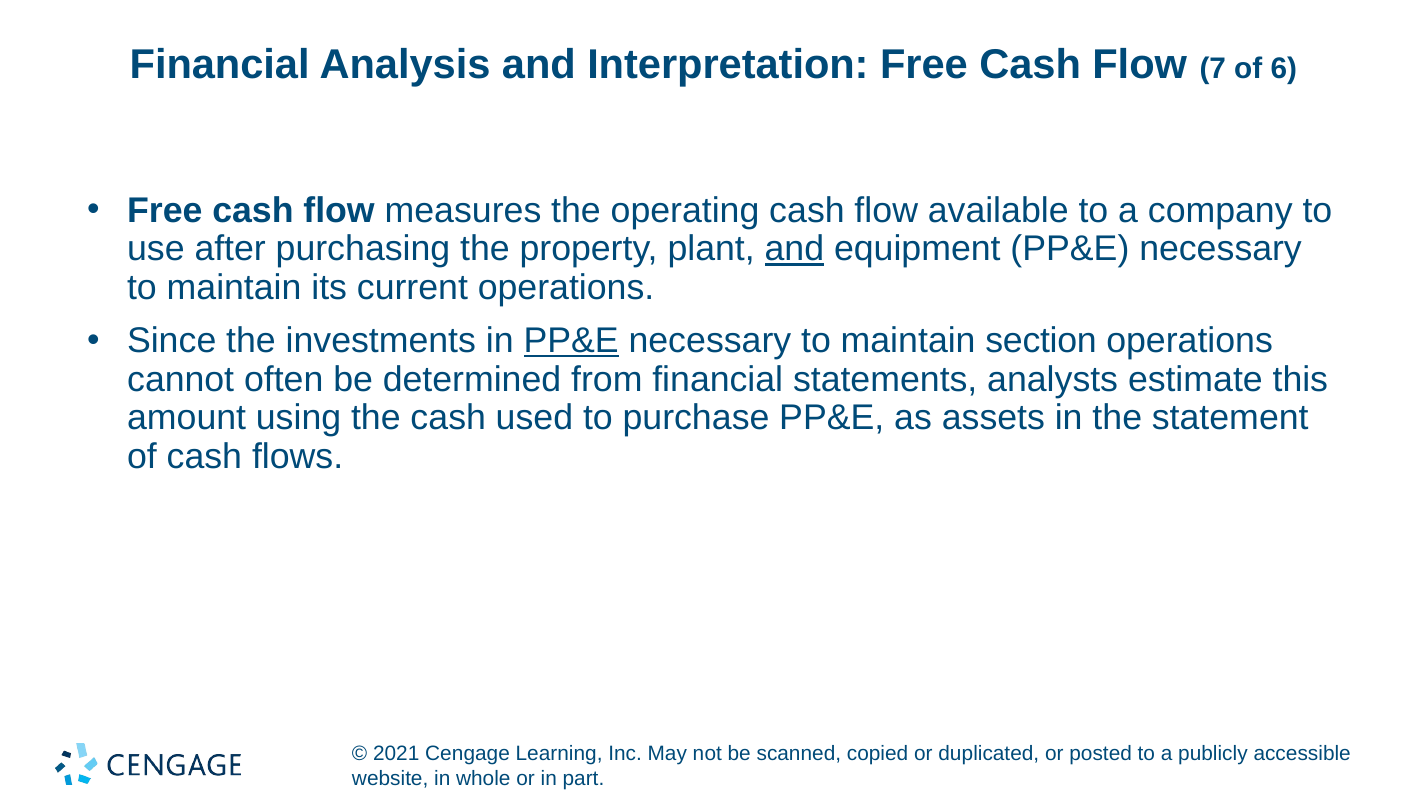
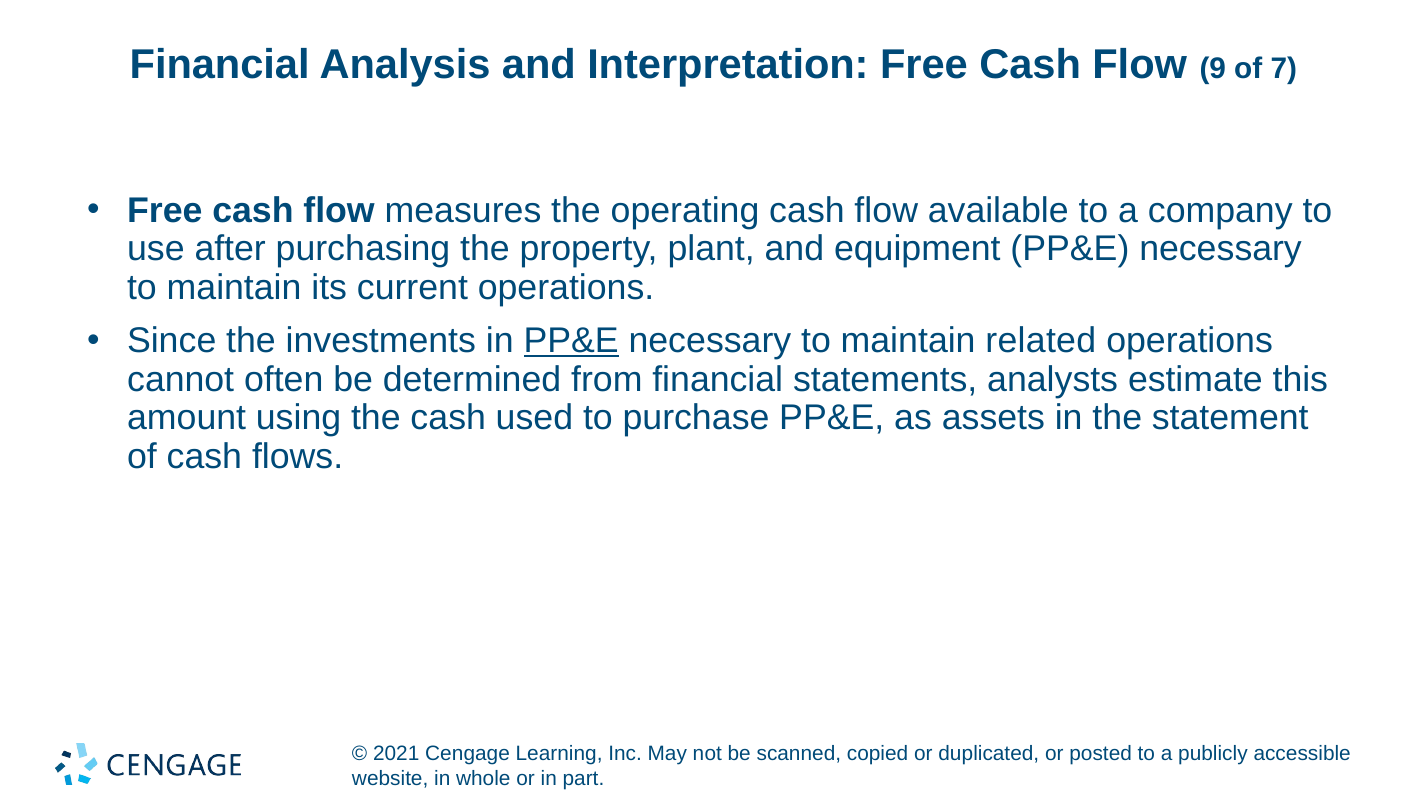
7: 7 -> 9 (1213, 69)
6: 6 -> 7 (1284, 69)
and underline: present -> none (794, 249)
section: section -> related (1041, 341)
